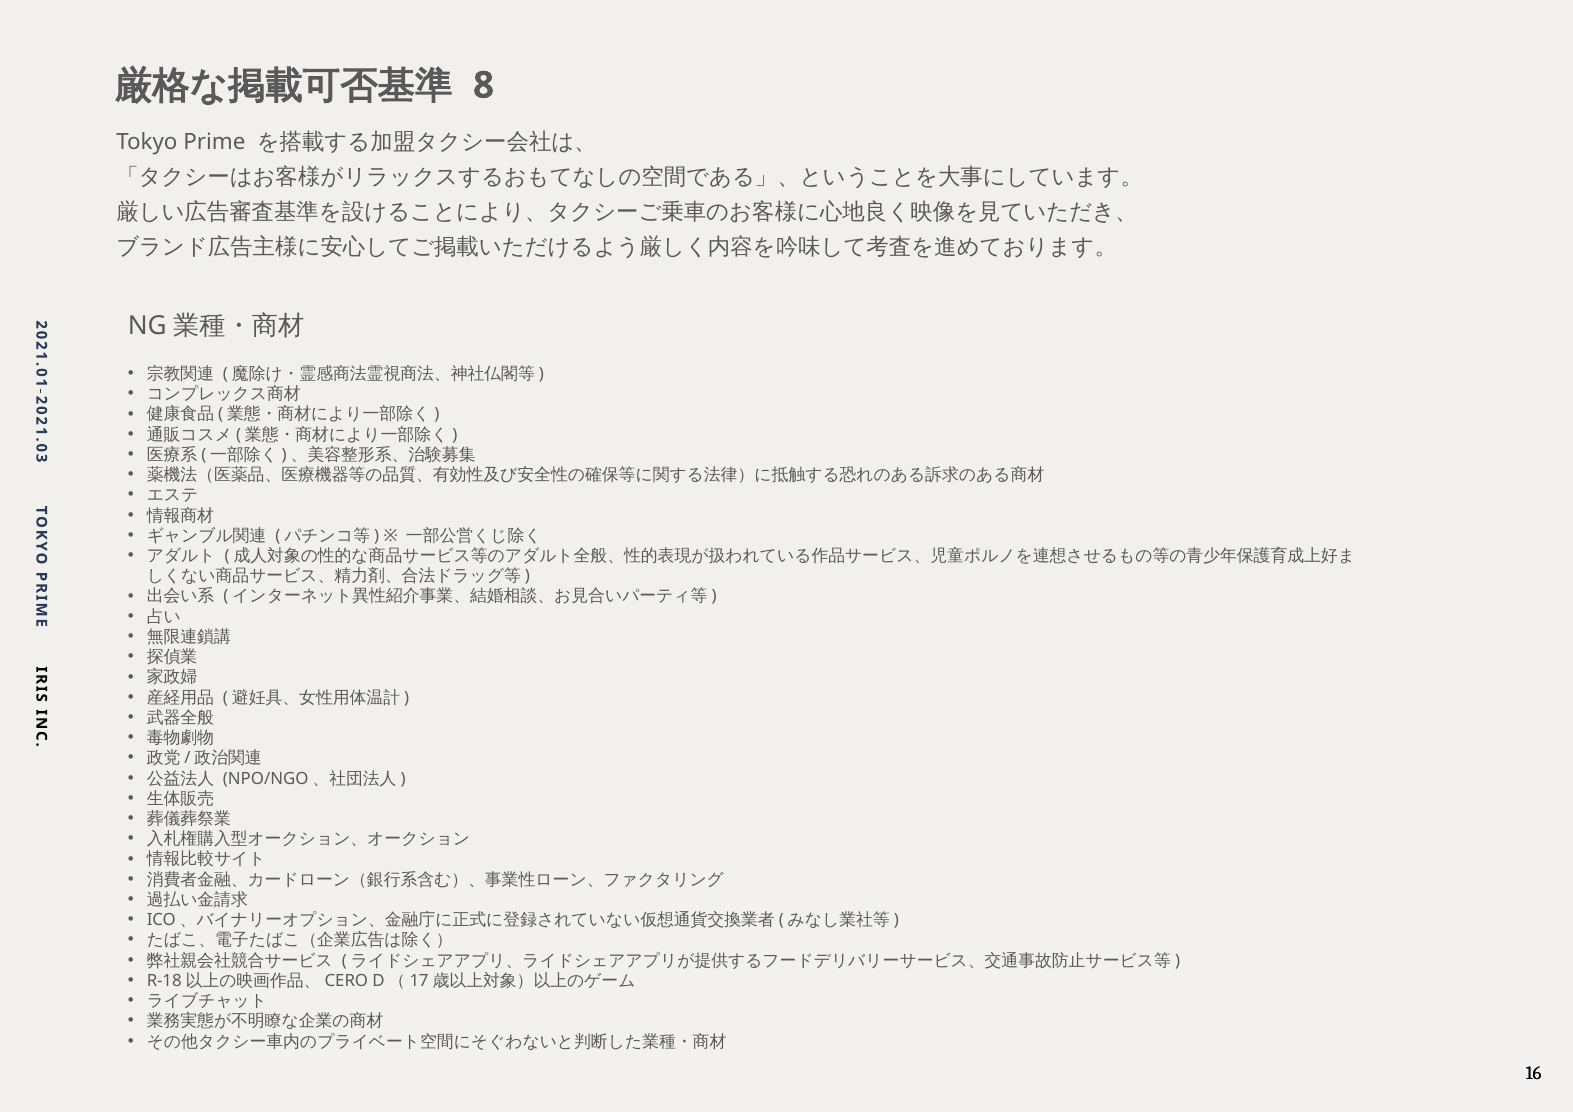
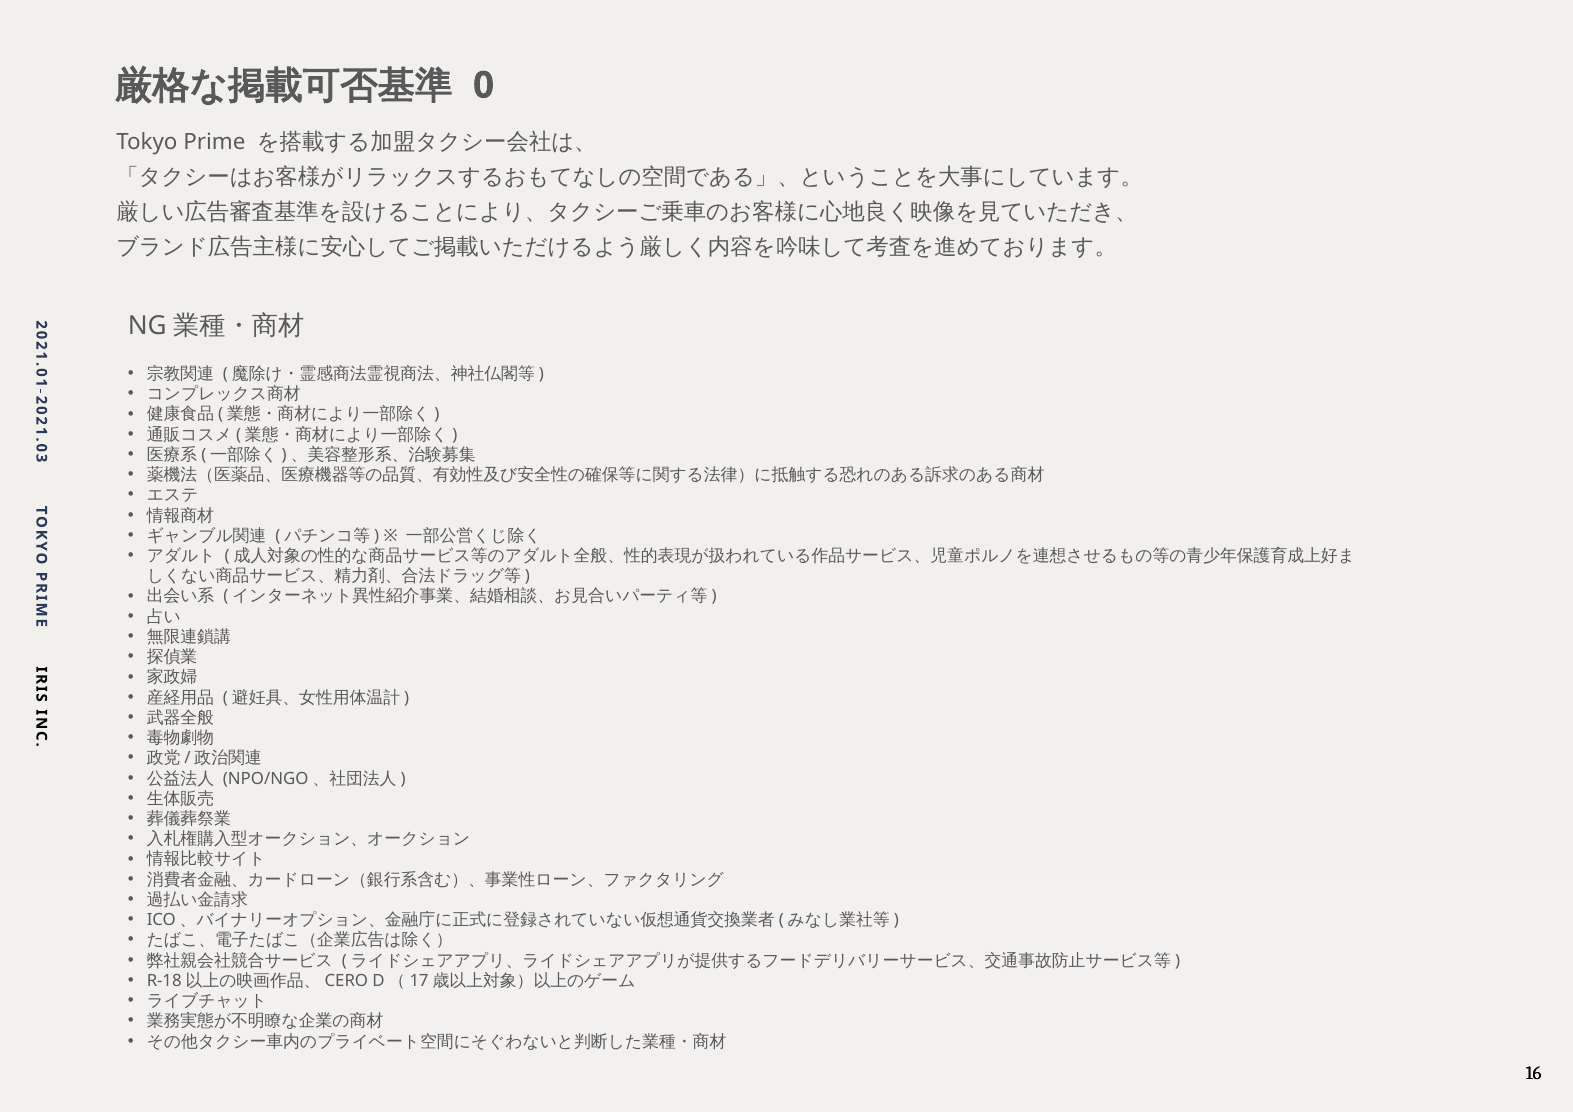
8: 8 -> 0 (484, 85)
